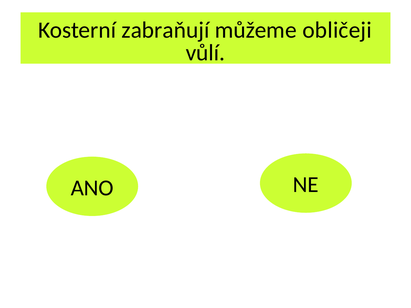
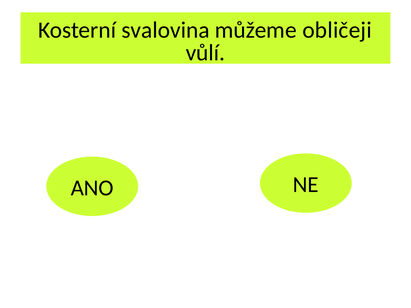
zabraňují: zabraňují -> svalovina (166, 30)
